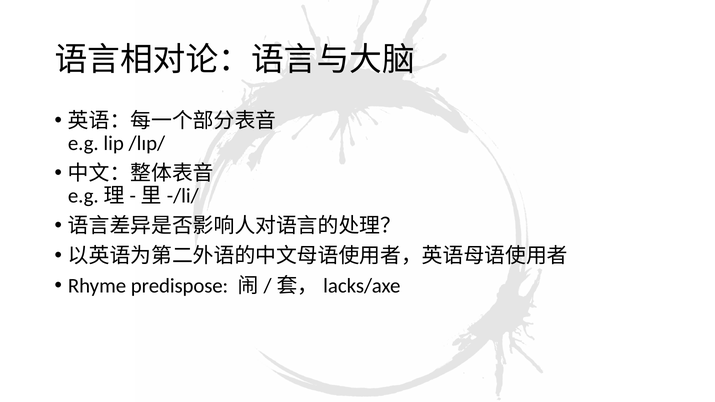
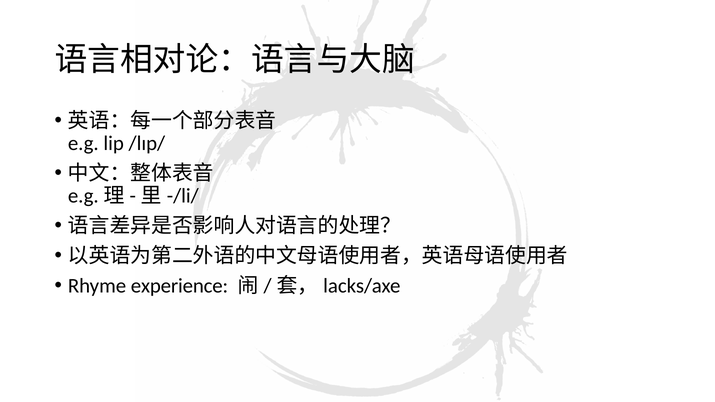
predispose: predispose -> experience (179, 286)
